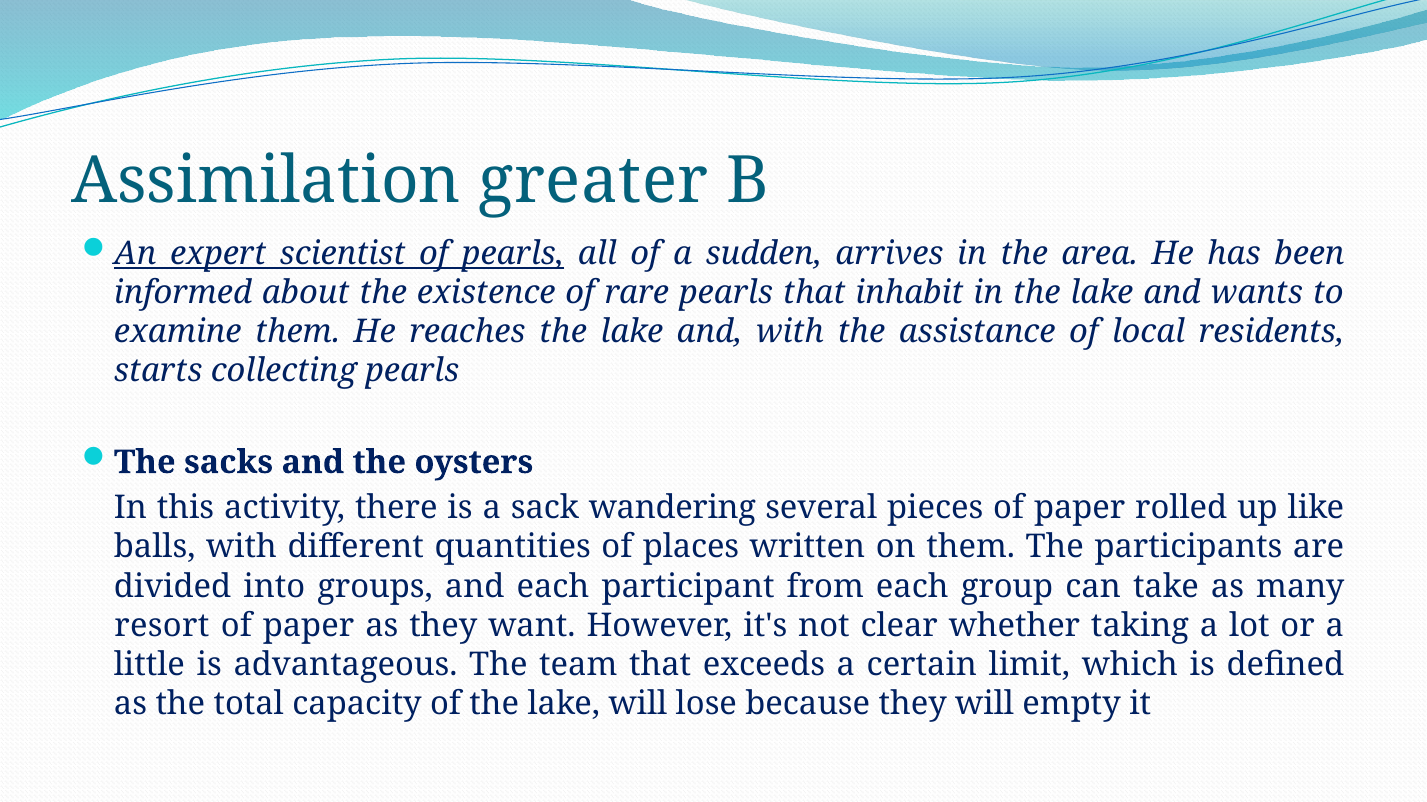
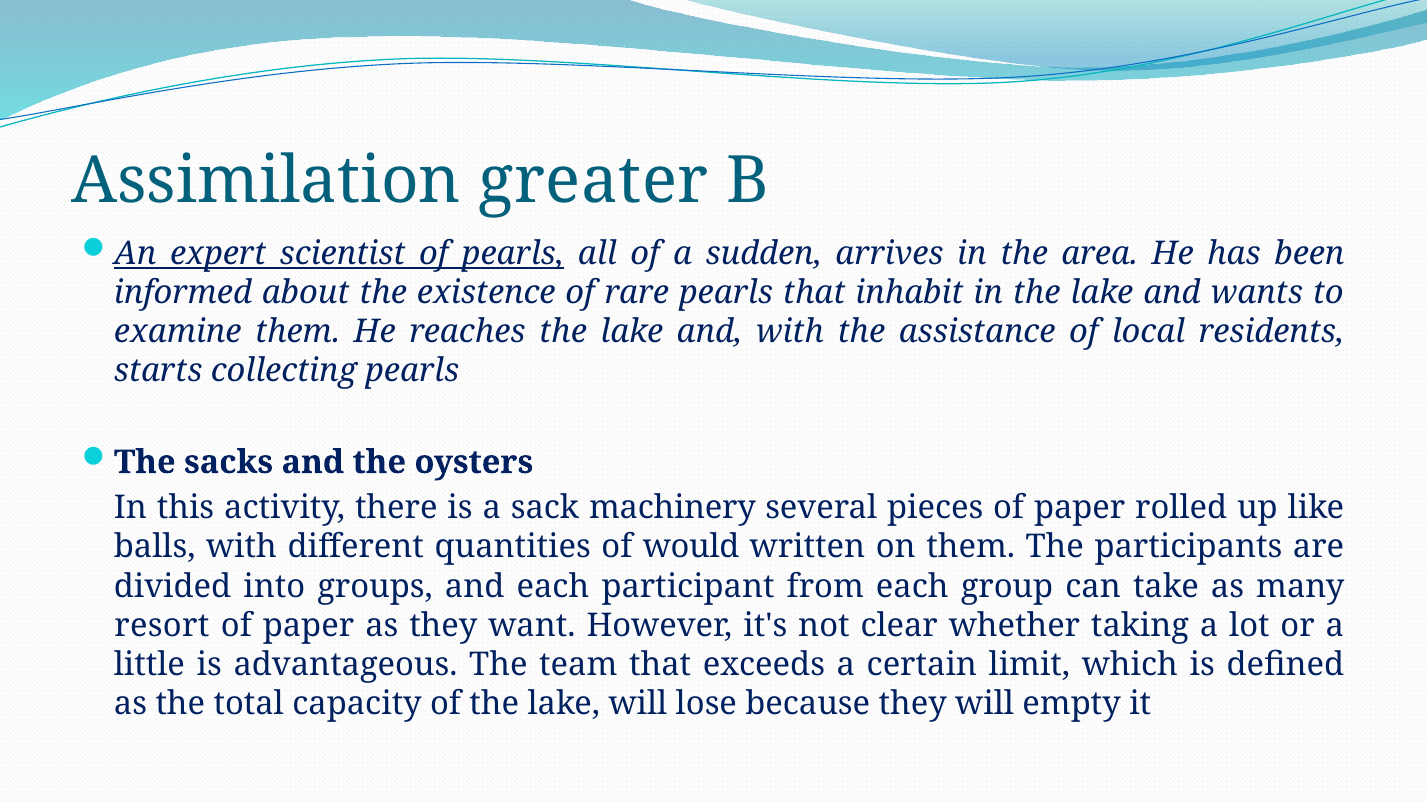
wandering: wandering -> machinery (672, 508)
places: places -> would (691, 548)
